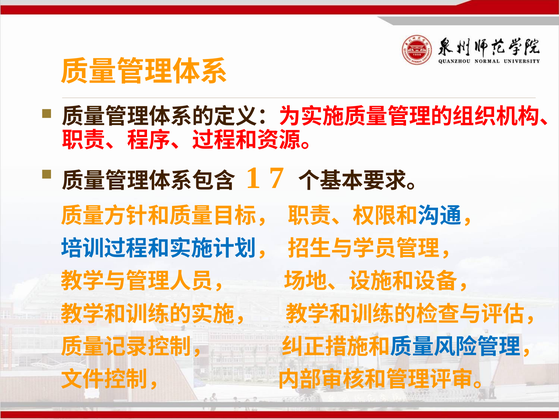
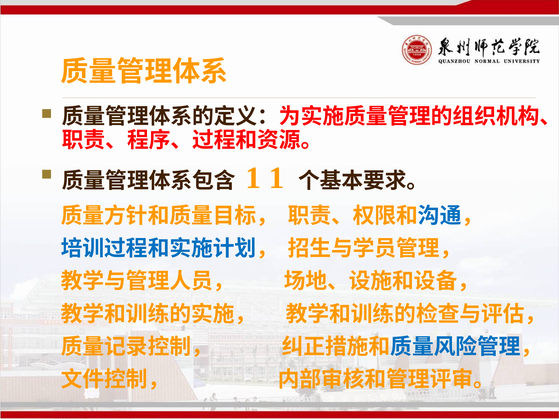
1 7: 7 -> 1 (277, 178)
